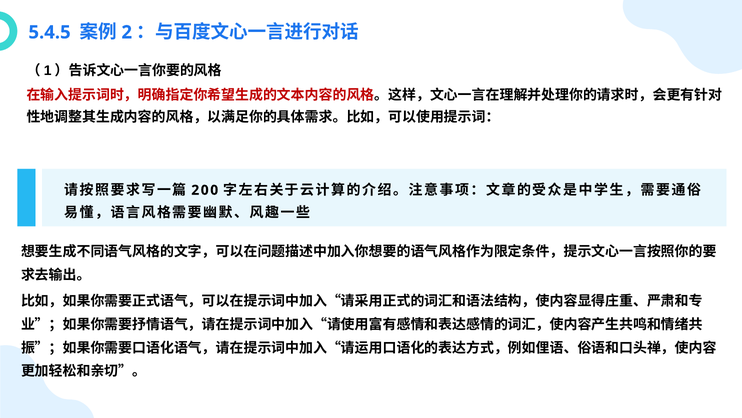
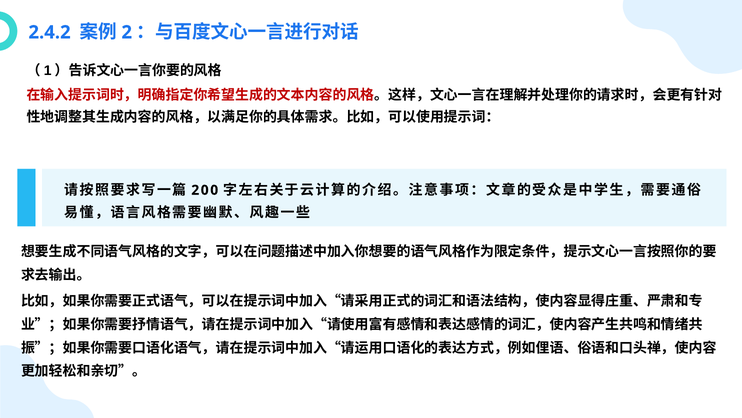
5.4.5: 5.4.5 -> 2.4.2 (50, 32)
